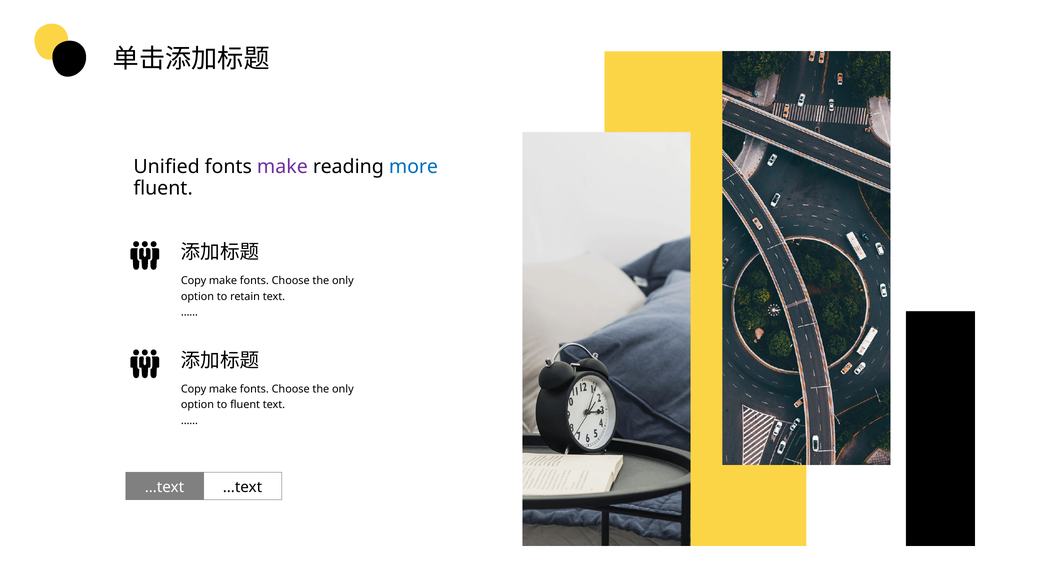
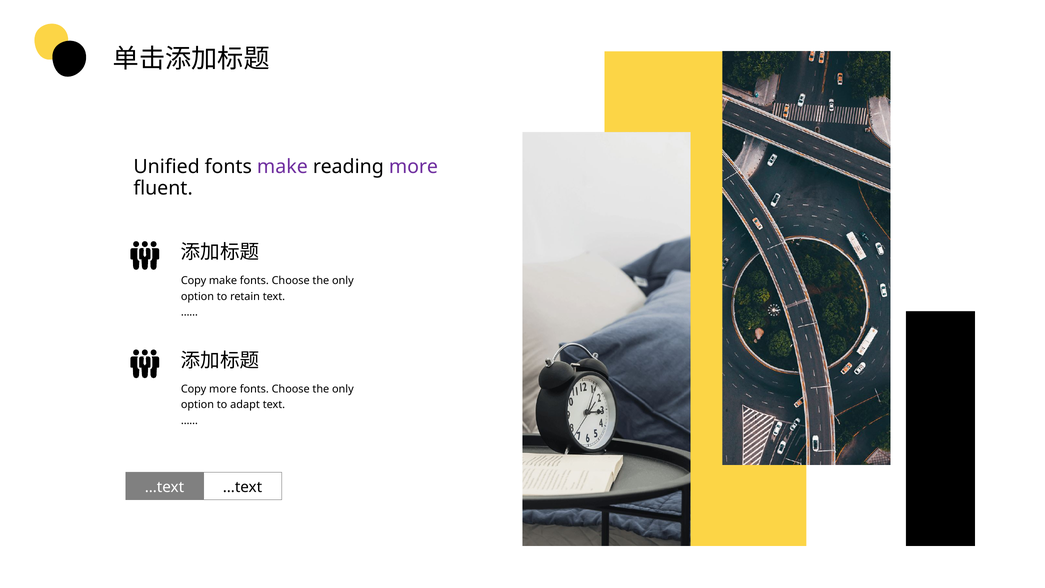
more colour: blue -> purple (413, 167)
make: make -> more (223, 389)
to fluent: fluent -> adapt (245, 405)
